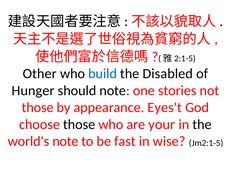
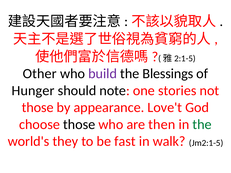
build colour: blue -> purple (103, 74)
Disabled: Disabled -> Blessings (168, 74)
Eyes't: Eyes't -> Love't (165, 108)
your: your -> then (162, 125)
the colour: black -> green (202, 125)
world's note: note -> they (65, 141)
wise: wise -> walk (169, 141)
